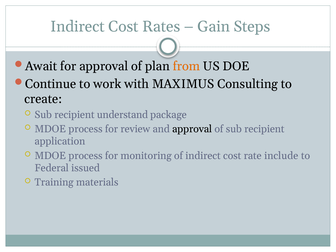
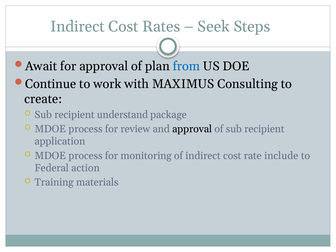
Gain: Gain -> Seek (214, 26)
from colour: orange -> blue (186, 66)
issued: issued -> action (85, 168)
